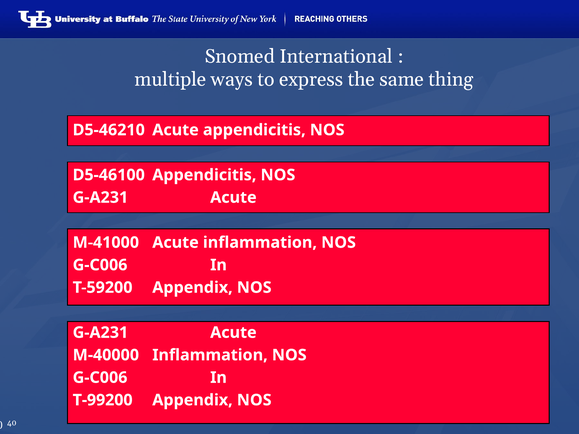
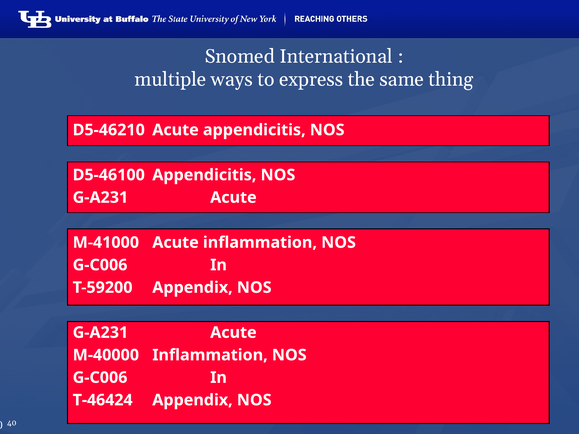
T-99200: T-99200 -> T-46424 (103, 400)
